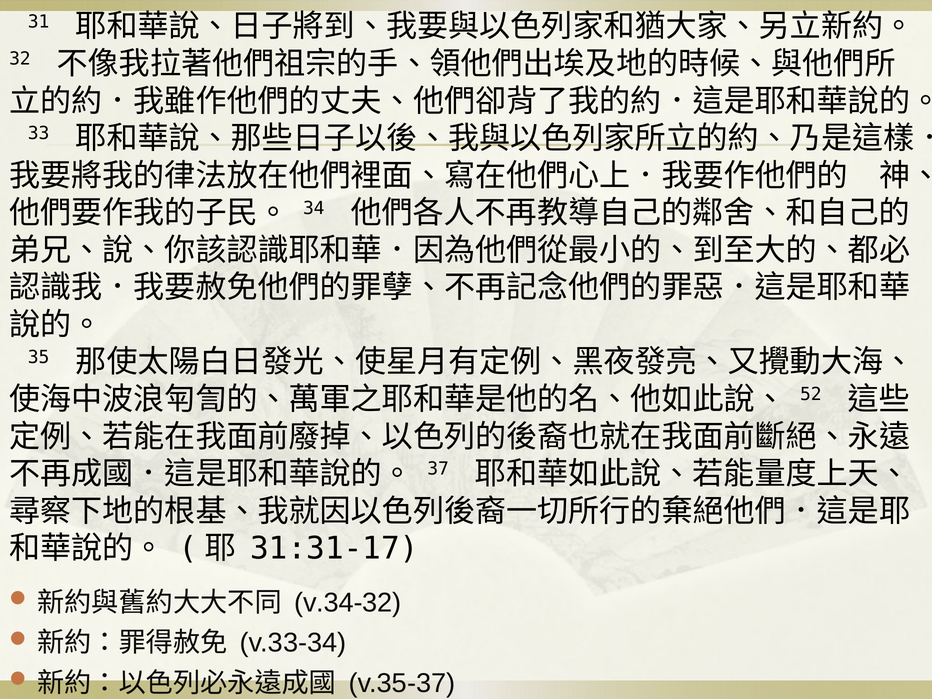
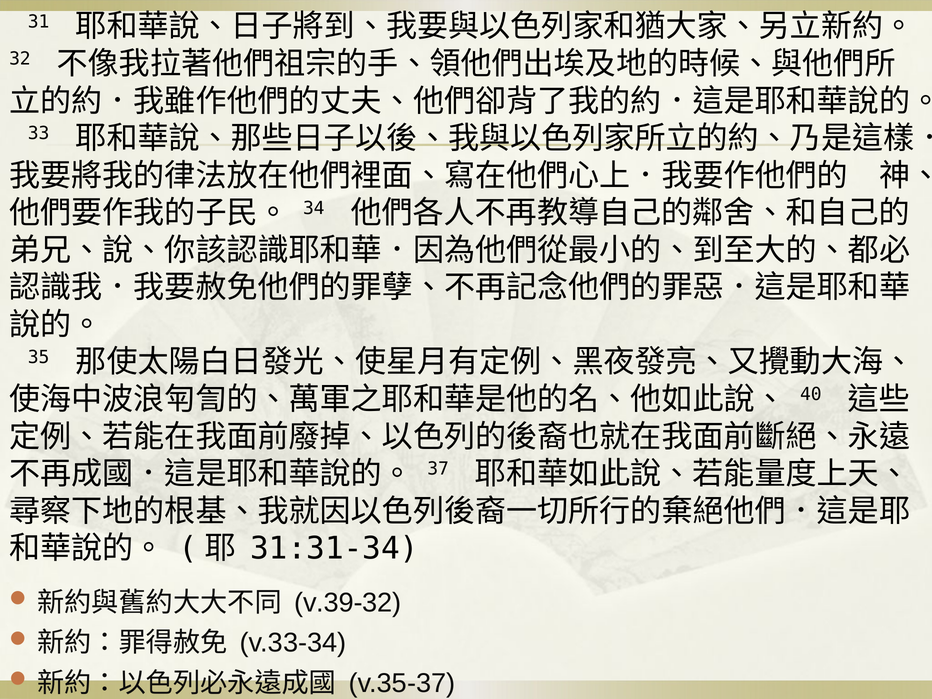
52: 52 -> 40 (811, 394)
31:31-17: 31:31-17 -> 31:31-34 (334, 549)
v.34-32: v.34-32 -> v.39-32 (348, 603)
